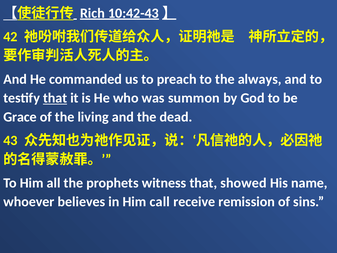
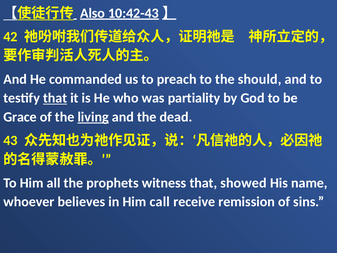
Rich: Rich -> Also (93, 13)
always: always -> should (260, 79)
summon: summon -> partiality (194, 98)
living underline: none -> present (93, 117)
